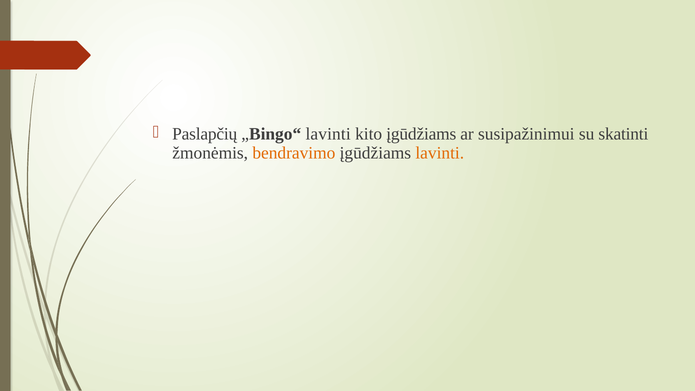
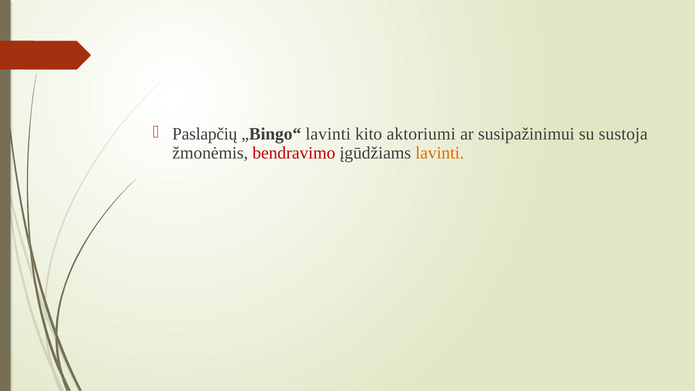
kito įgūdžiams: įgūdžiams -> aktoriumi (421, 134)
skatinti: skatinti -> sustoja (623, 134)
bendravimo colour: orange -> red (294, 153)
